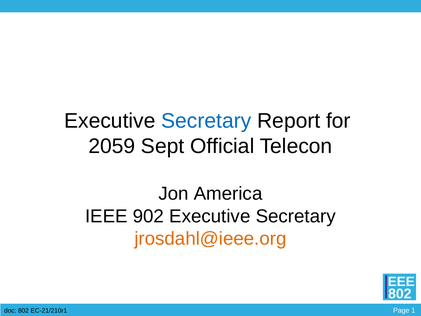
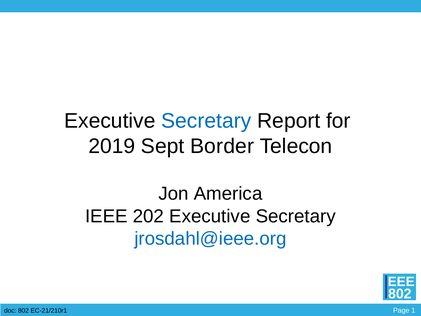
2059: 2059 -> 2019 (112, 146)
Official: Official -> Border (222, 146)
902: 902 -> 202 (148, 216)
jrosdahl@ieee.org colour: orange -> blue (210, 238)
